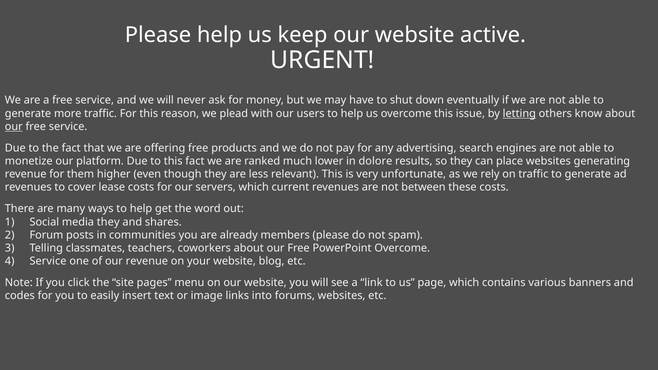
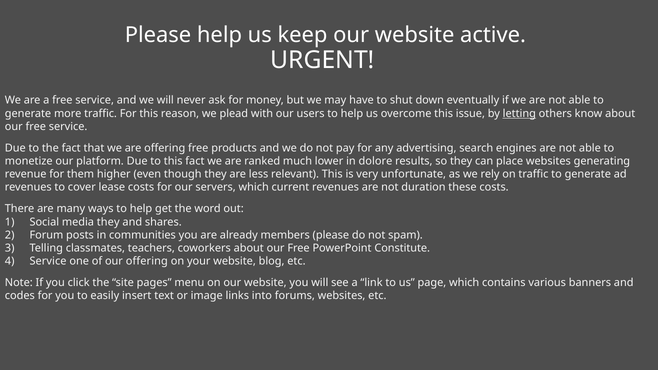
our underline: present -> none (14, 127)
between: between -> duration (423, 187)
PowerPoint Overcome: Overcome -> Constitute (402, 248)
our revenue: revenue -> offering (147, 261)
